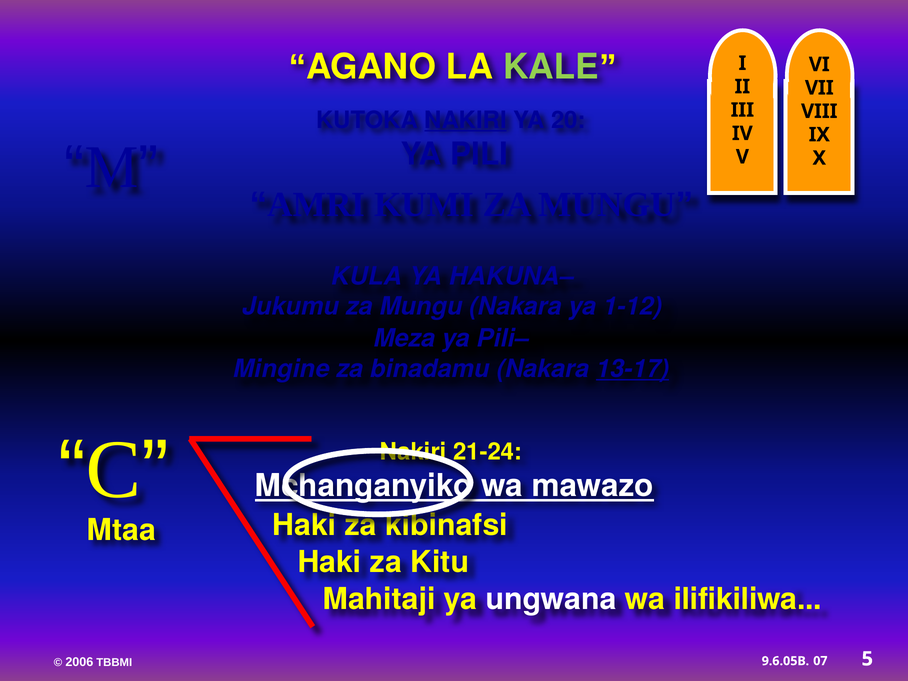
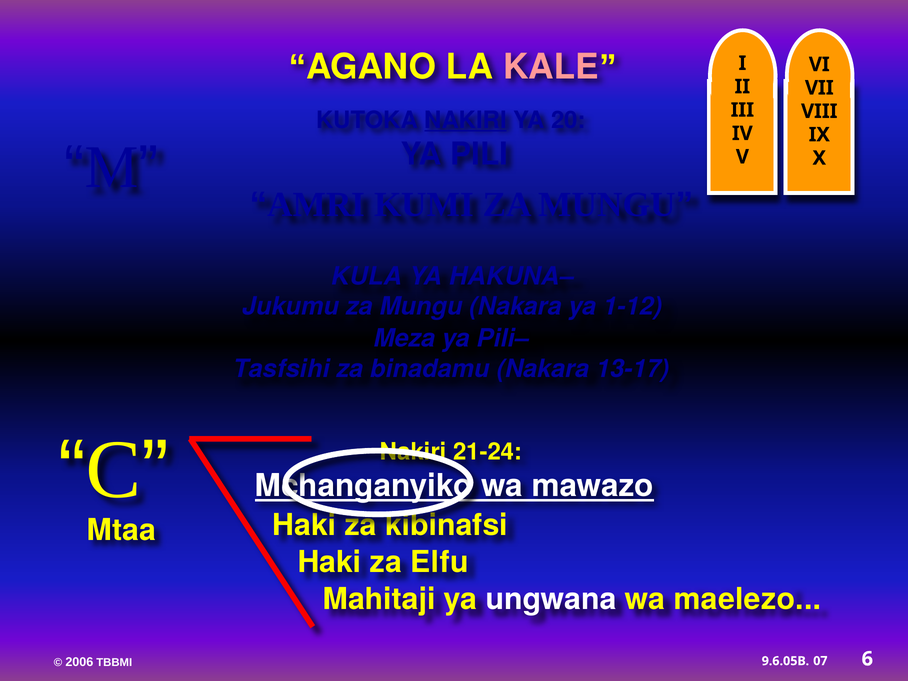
KALE colour: light green -> pink (551, 67)
Mingine: Mingine -> Tasfsihi (281, 369)
13-17 underline: present -> none (633, 369)
Kitu: Kitu -> Elfu (439, 562)
ilifikiliwa: ilifikiliwa -> maelezo (747, 599)
5: 5 -> 6 (867, 659)
